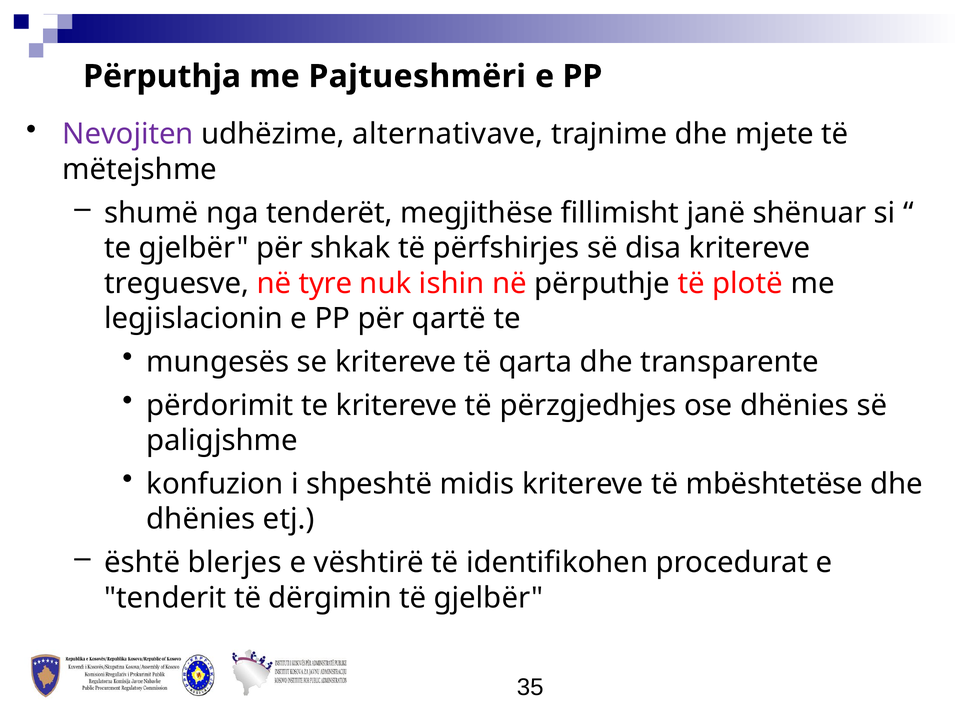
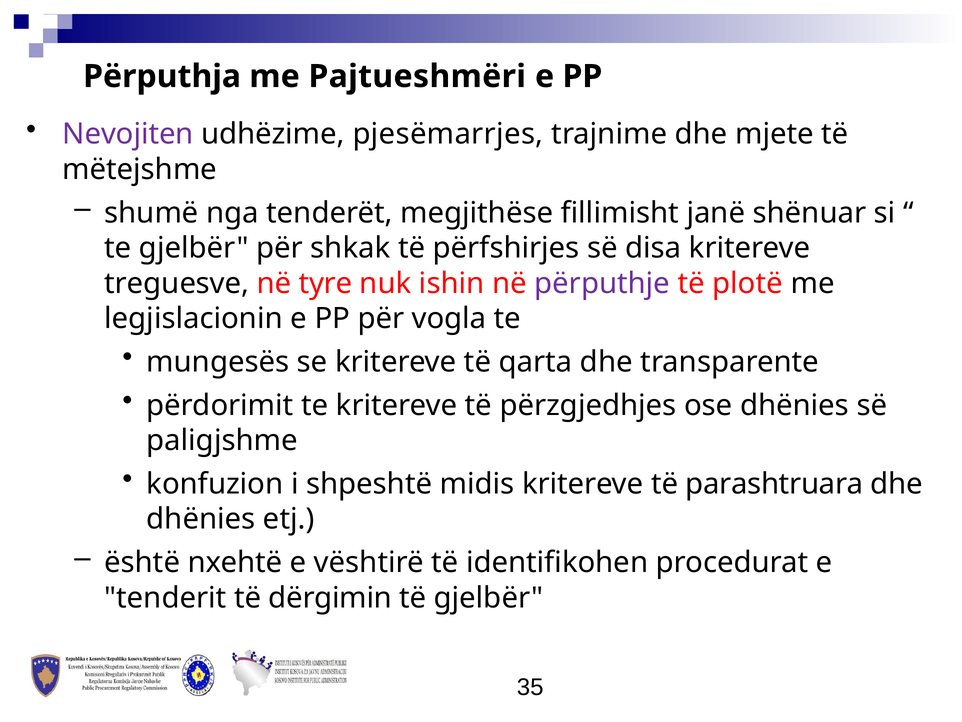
alternativave: alternativave -> pjesëmarrjes (448, 134)
përputhje colour: black -> purple (602, 283)
qartë: qartë -> vogla (449, 318)
mbështetëse: mbështetëse -> parashtruara (774, 484)
blerjes: blerjes -> nxehtë (235, 562)
